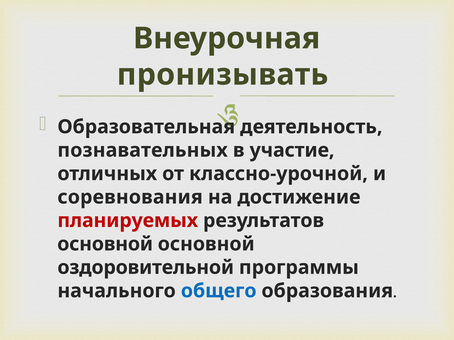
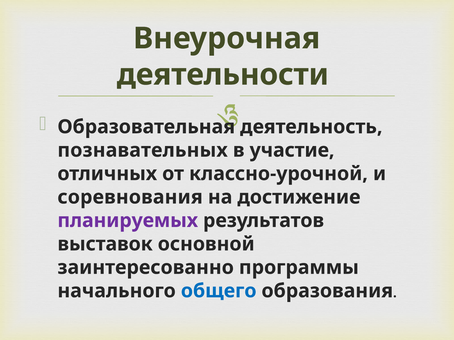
пронизывать: пронизывать -> деятельности (223, 75)
планируемых colour: red -> purple (128, 221)
основной: основной -> выставок (105, 244)
оздоровительной: оздоровительной -> заинтересованно (146, 268)
